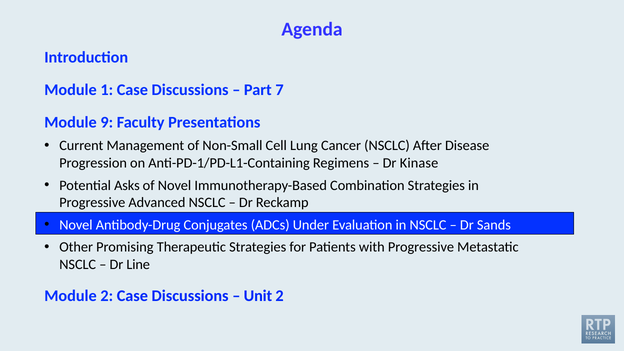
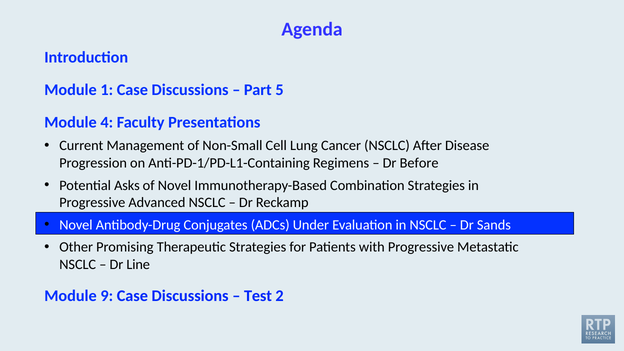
7: 7 -> 5 (279, 90)
9: 9 -> 4 (107, 122)
Kinase: Kinase -> Before (419, 163)
Module 2: 2 -> 9 (107, 296)
Unit: Unit -> Test (258, 296)
